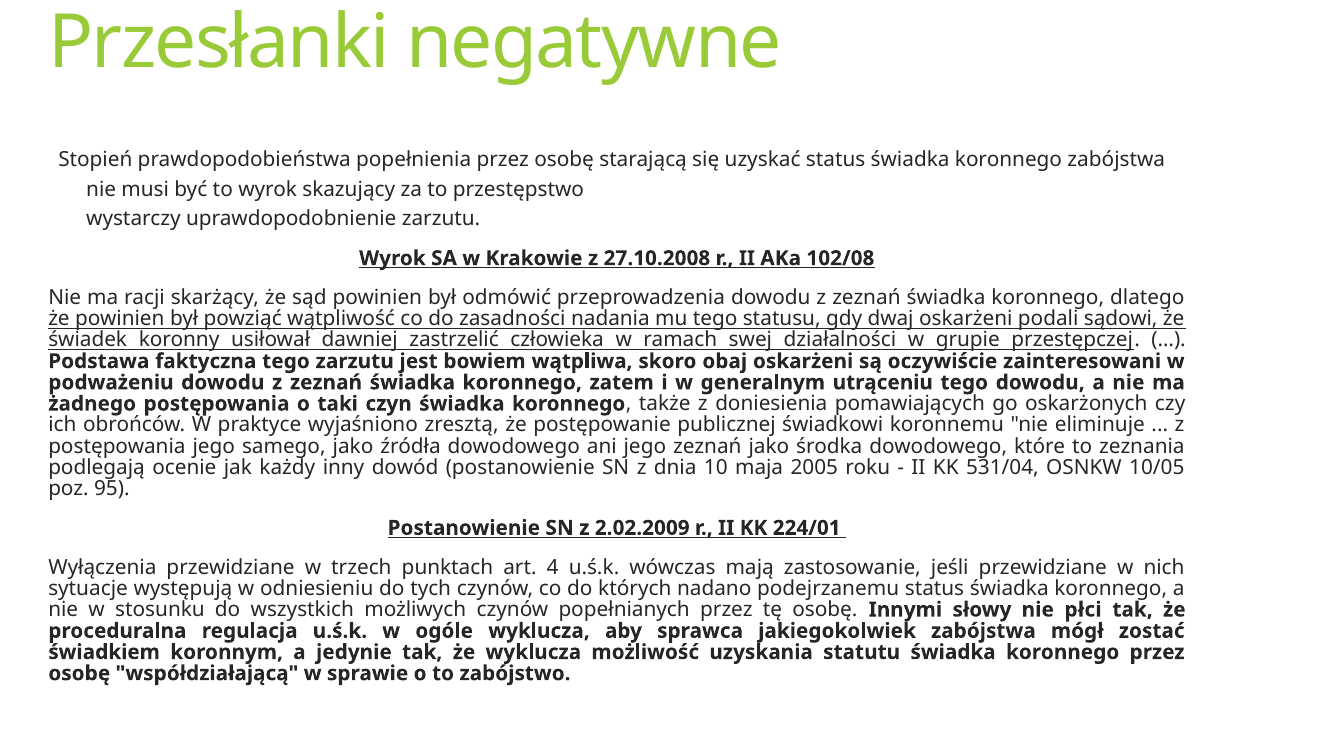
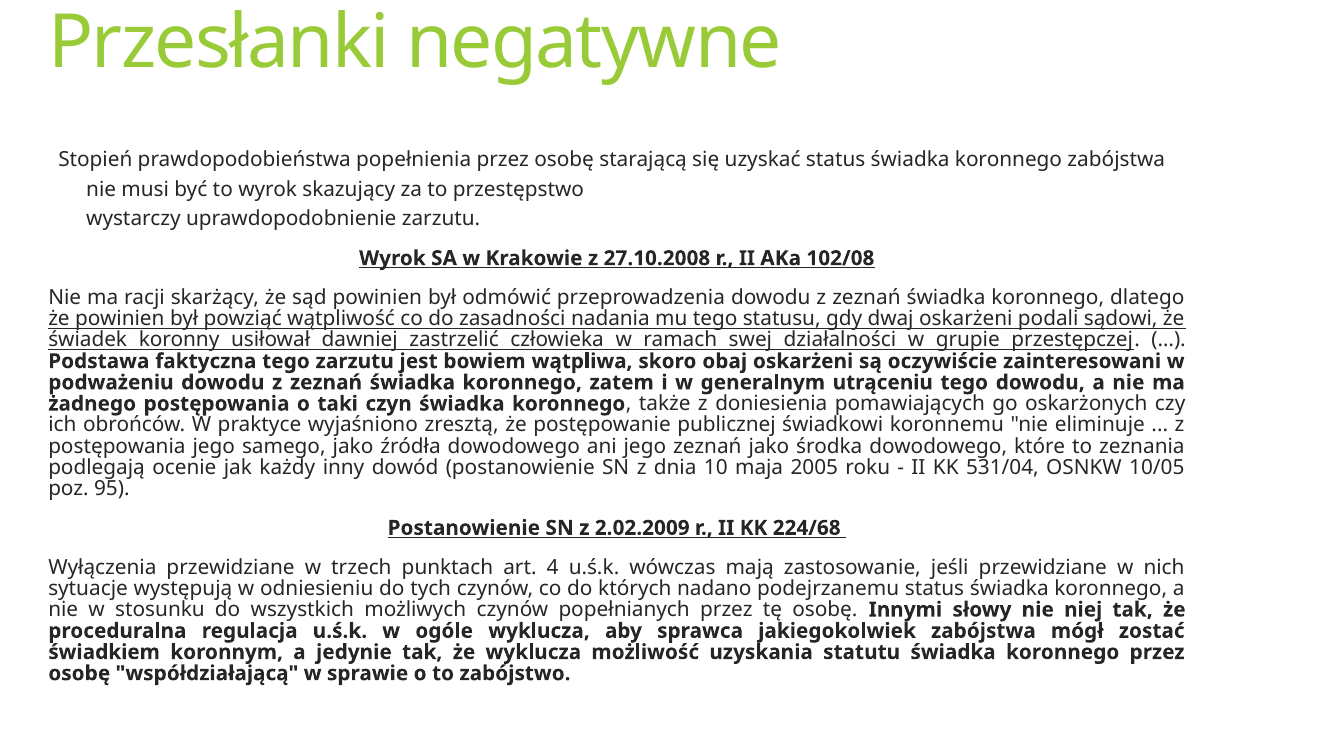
224/01: 224/01 -> 224/68 (807, 528)
płci: płci -> niej (1083, 609)
